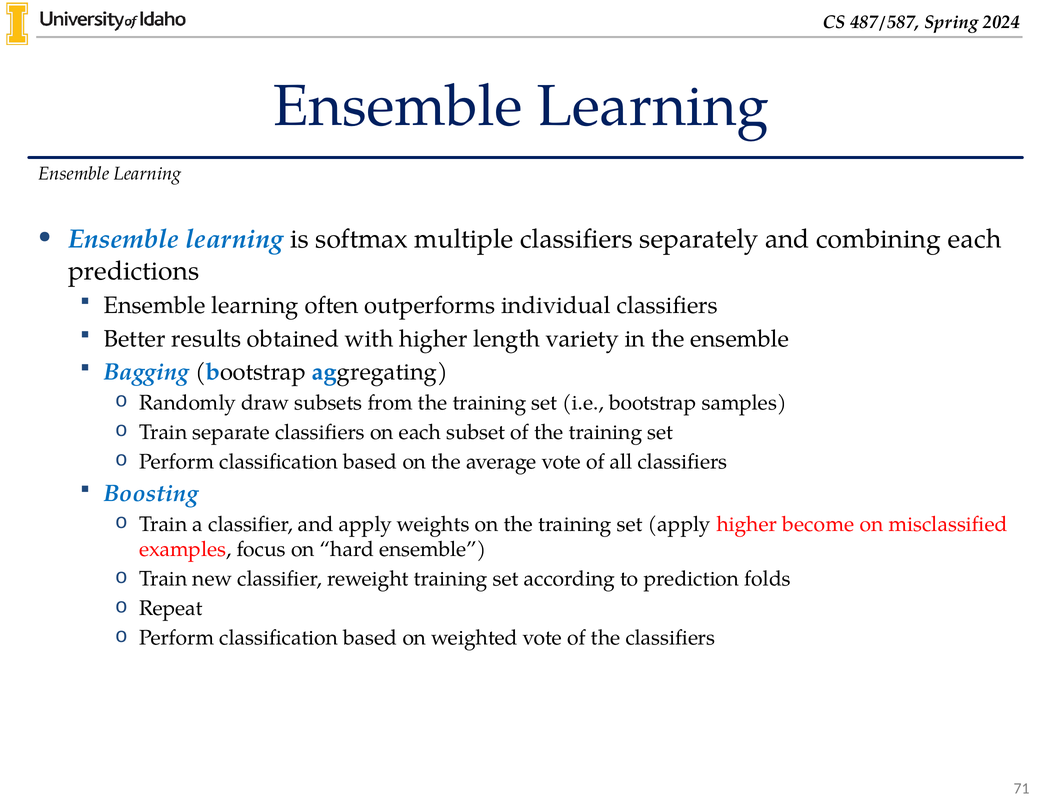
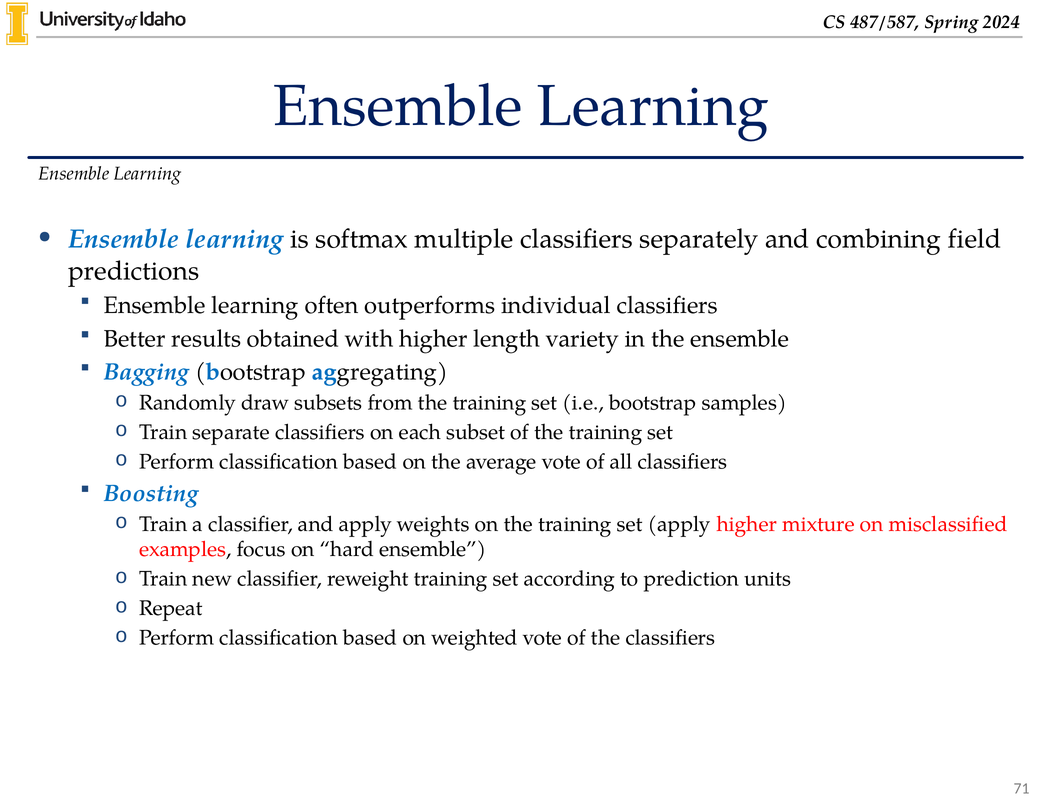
combining each: each -> field (975, 239)
become: become -> mixture (818, 524)
folds: folds -> units (768, 579)
